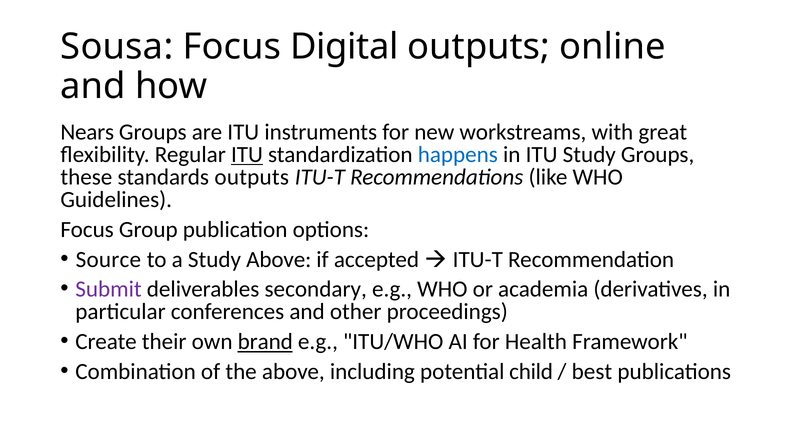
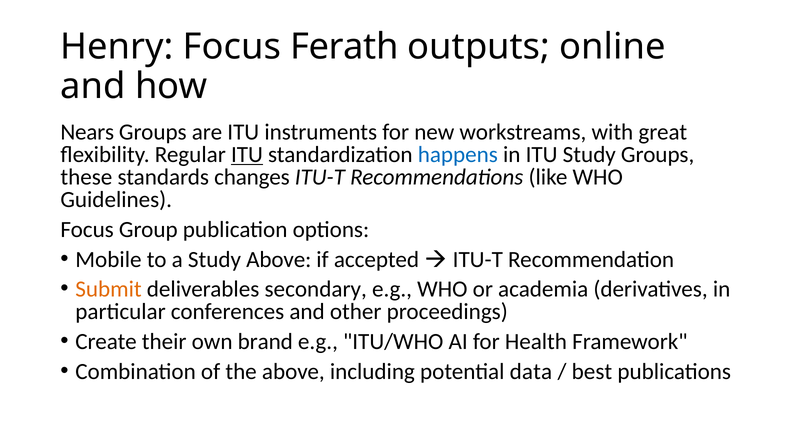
Sousa: Sousa -> Henry (117, 47)
Digital: Digital -> Ferath (344, 47)
standards outputs: outputs -> changes (252, 177)
Source: Source -> Mobile (108, 259)
Submit colour: purple -> orange (108, 289)
brand underline: present -> none (265, 342)
child: child -> data (531, 372)
